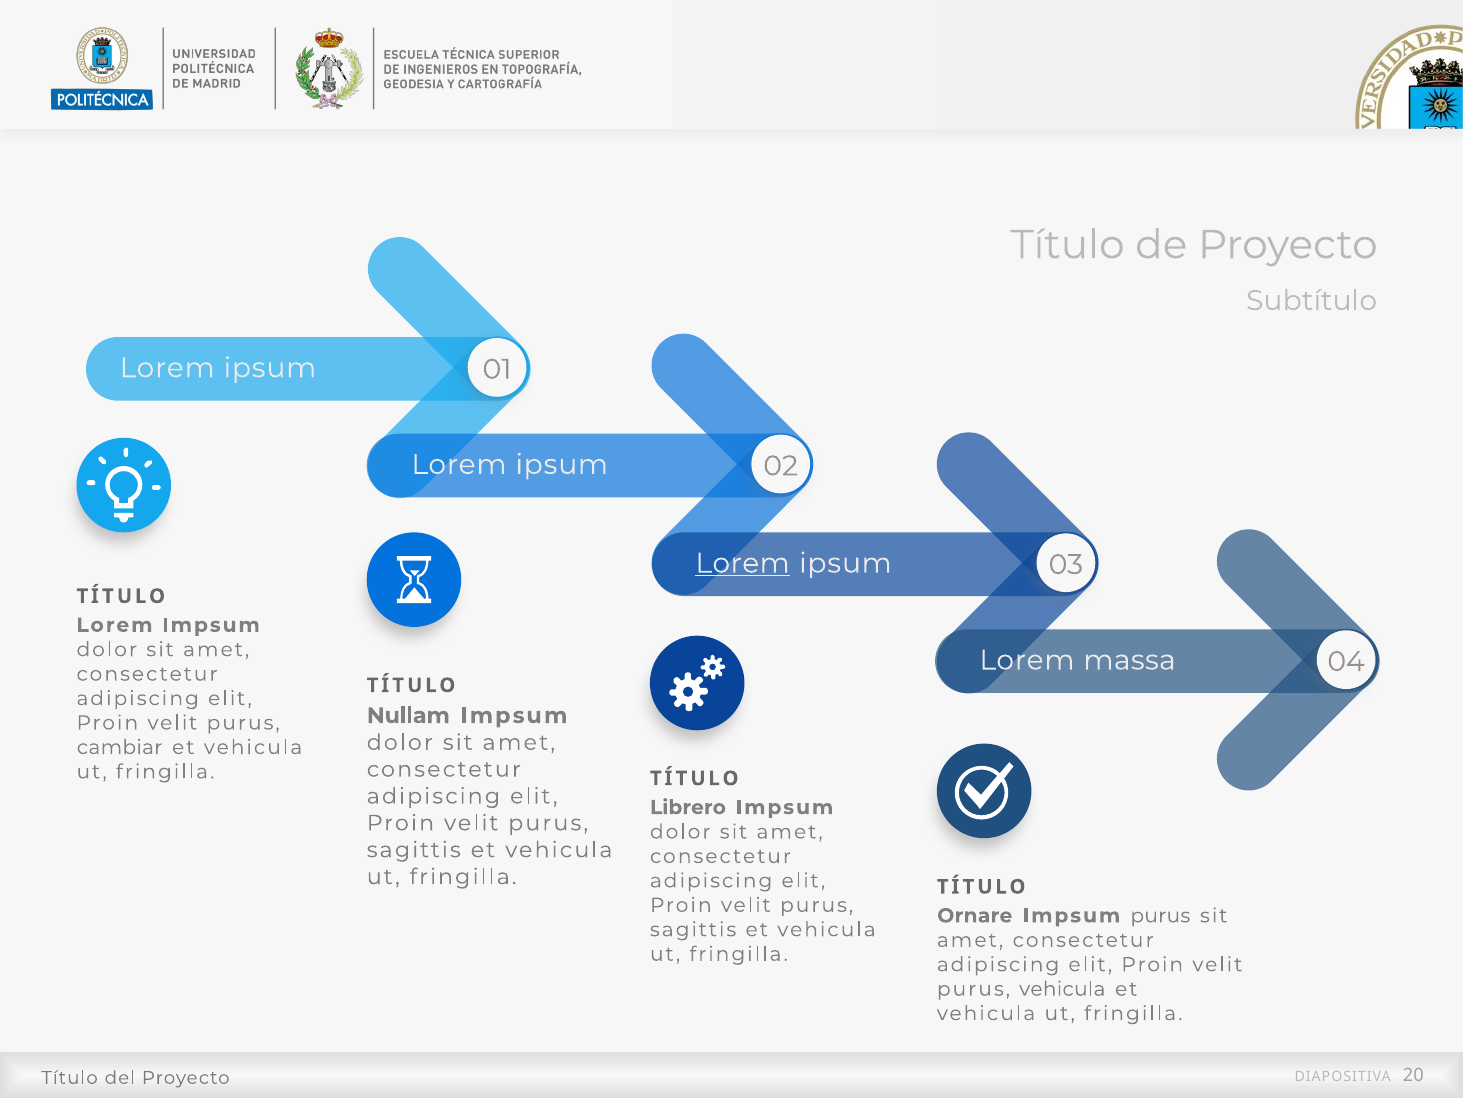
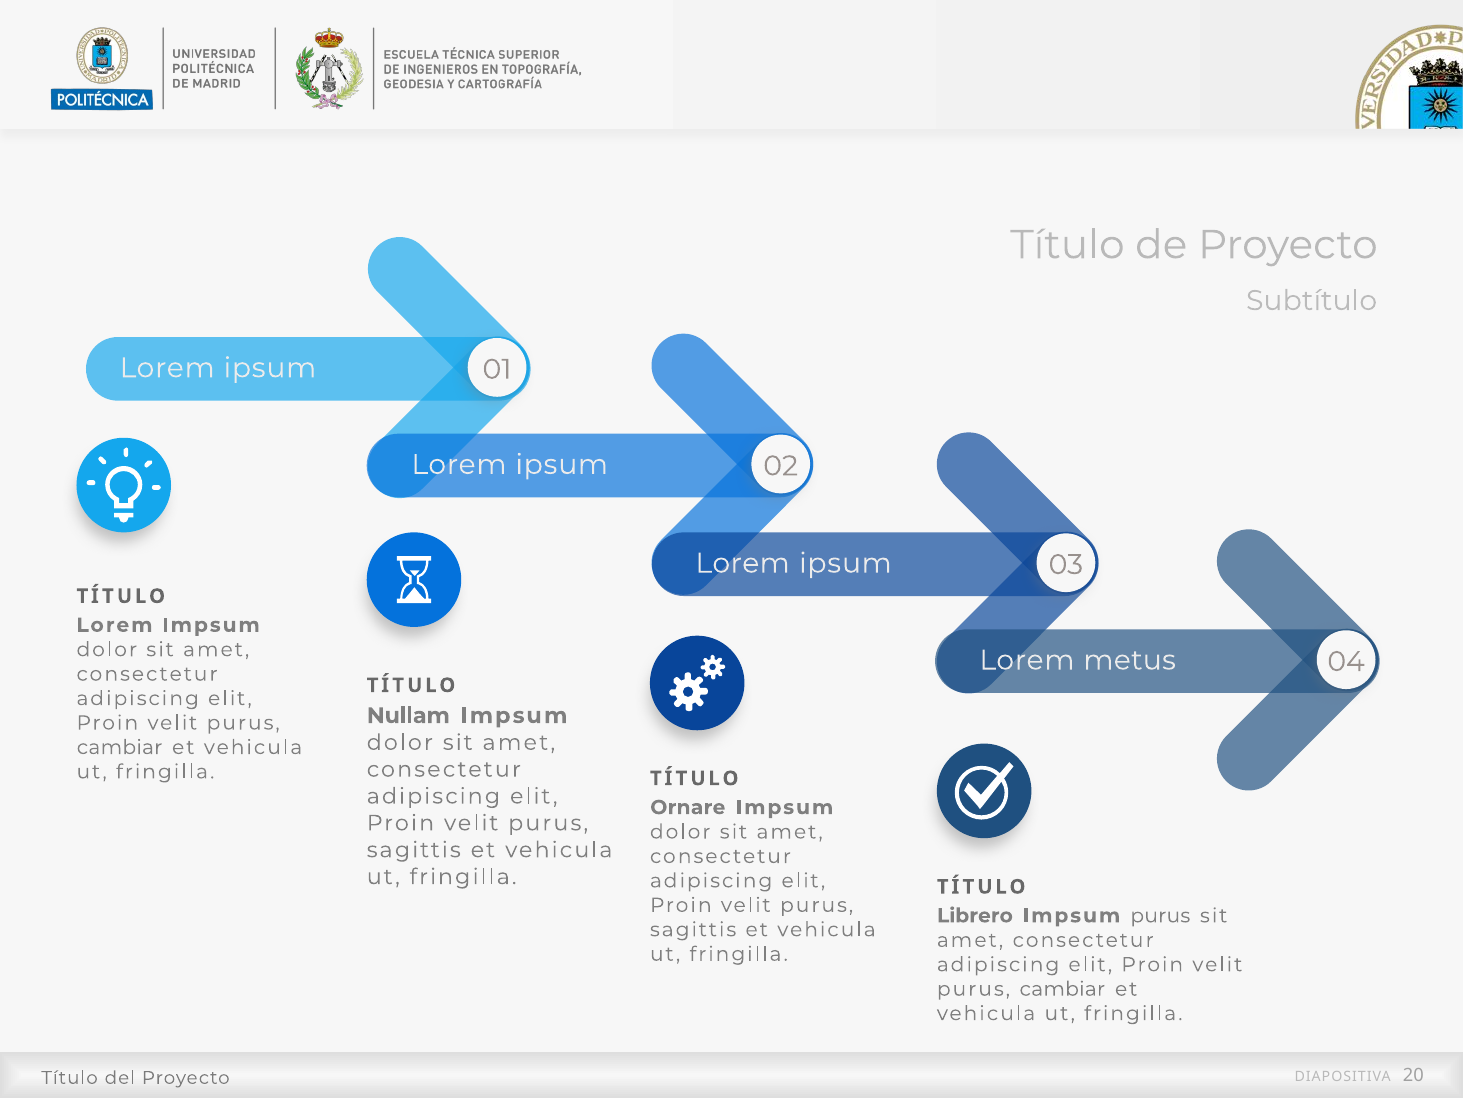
Lorem underline: present -> none (743, 563)
massa: massa -> metus (1130, 660)
Librero: Librero -> Ornare (688, 807)
Ornare: Ornare -> Librero (975, 915)
vehicula: vehicula -> cambiar (1062, 988)
